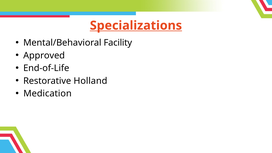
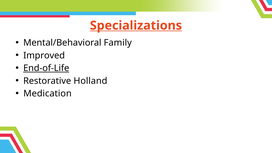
Facility: Facility -> Family (118, 43)
Approved: Approved -> Improved (44, 55)
End-of-Life underline: none -> present (46, 68)
